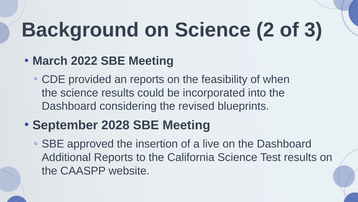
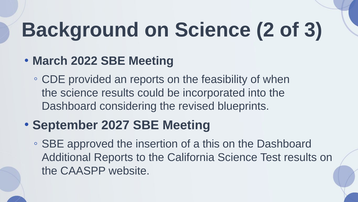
2028: 2028 -> 2027 (115, 125)
live: live -> this (211, 144)
